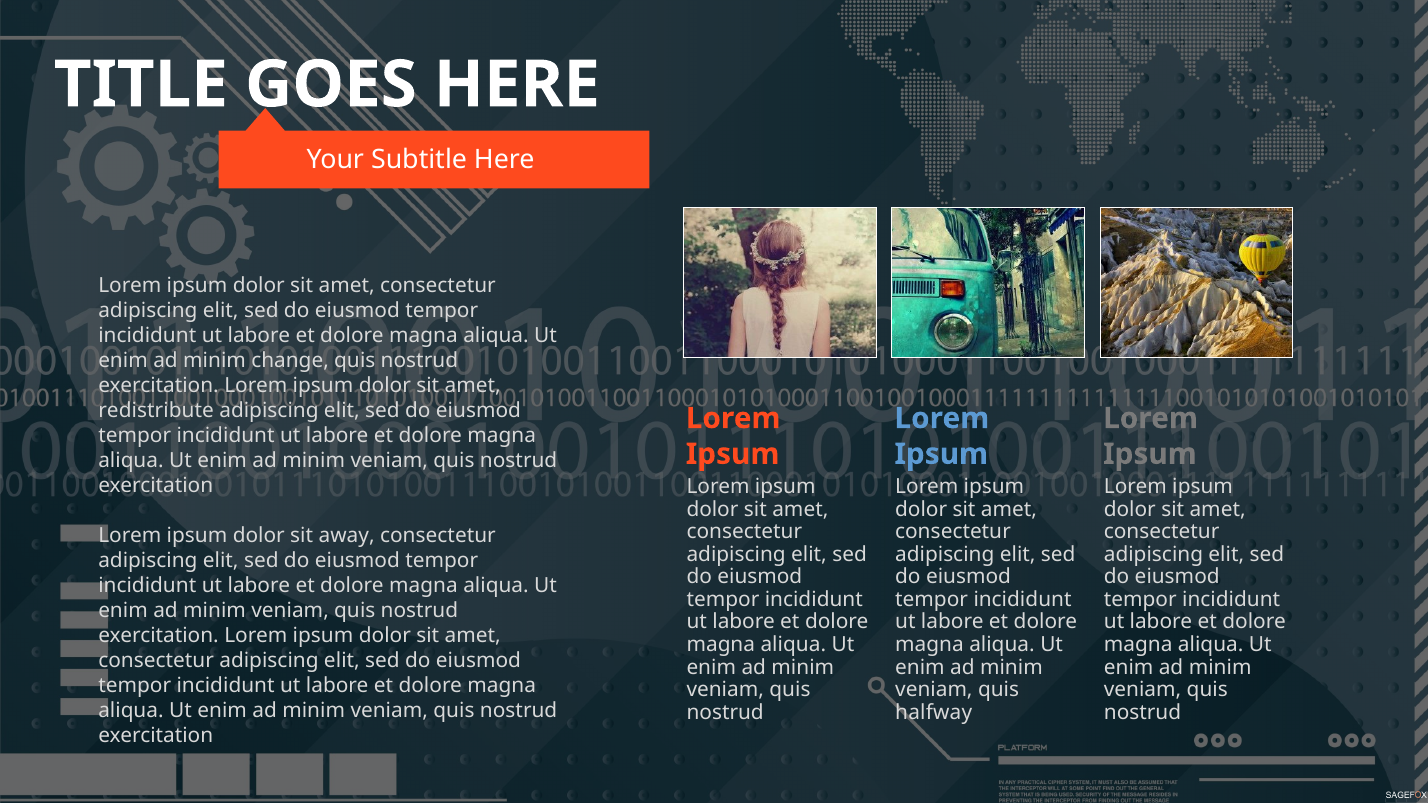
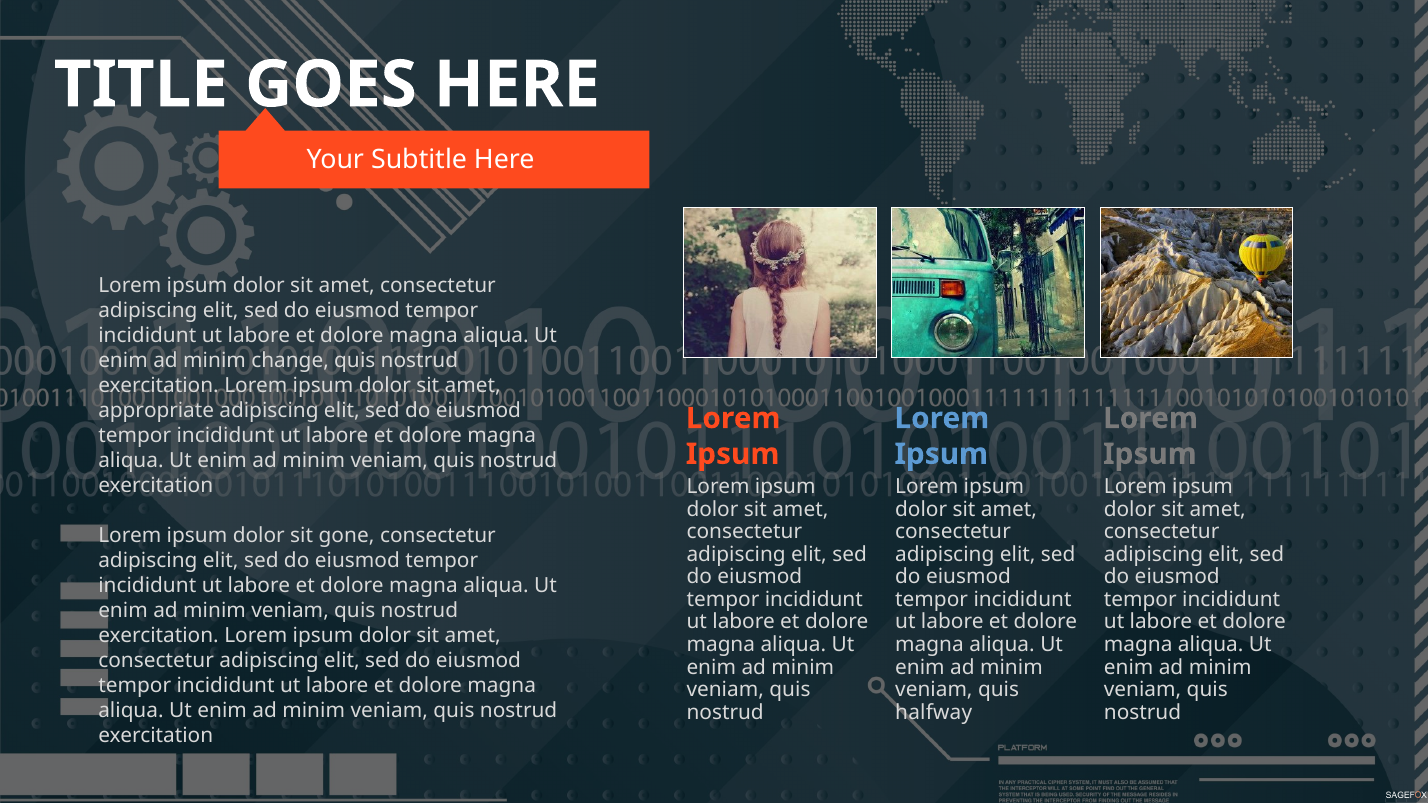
redistribute: redistribute -> appropriate (156, 411)
away: away -> gone (347, 536)
